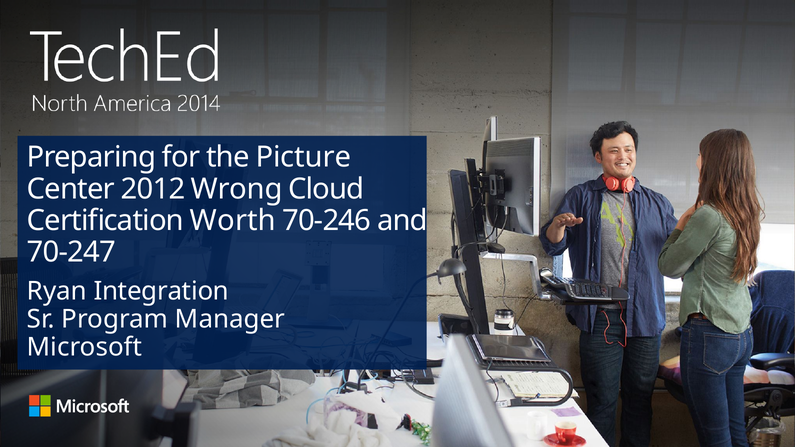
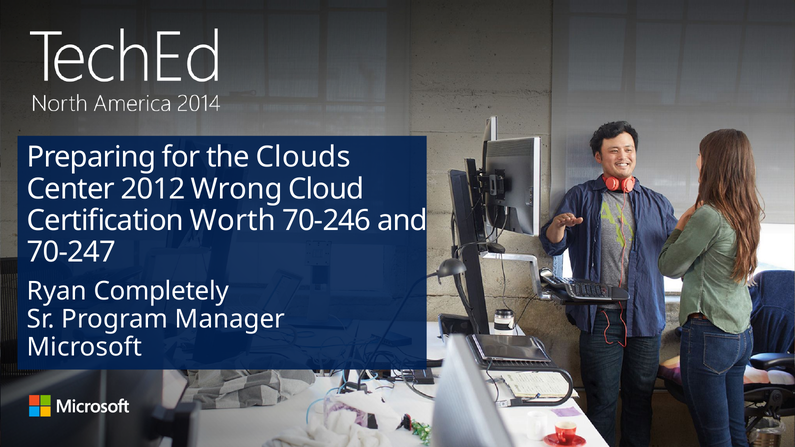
Picture: Picture -> Clouds (303, 157)
Integration: Integration -> Completely (161, 291)
